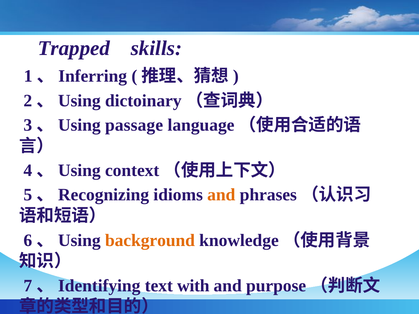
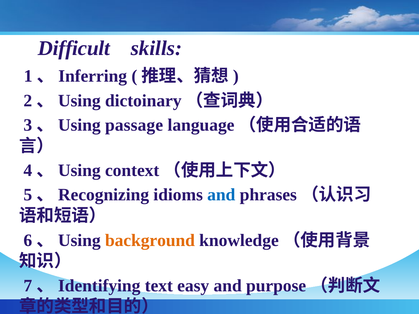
Trapped: Trapped -> Difficult (74, 48)
and colour: orange -> blue (221, 195)
with: with -> easy (193, 286)
